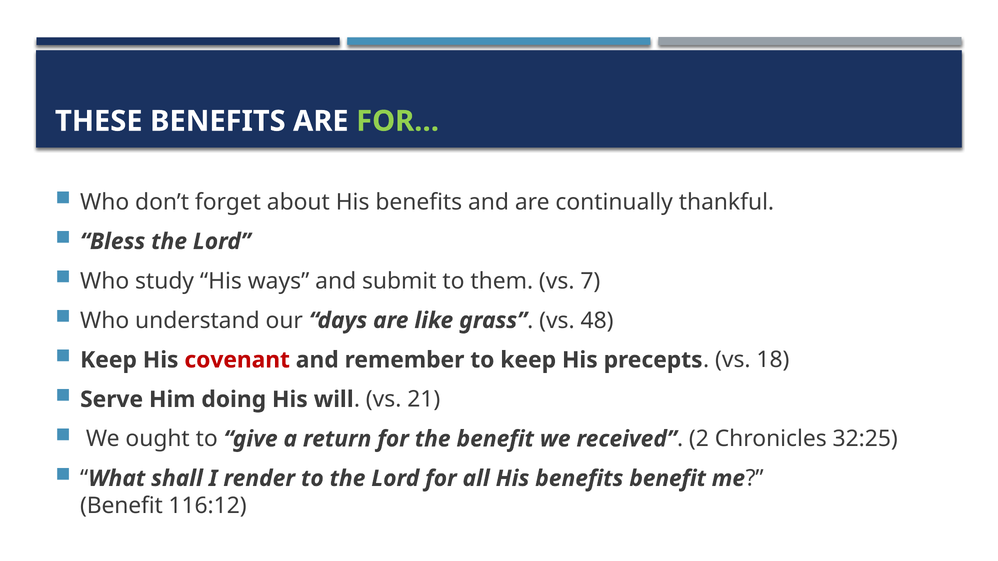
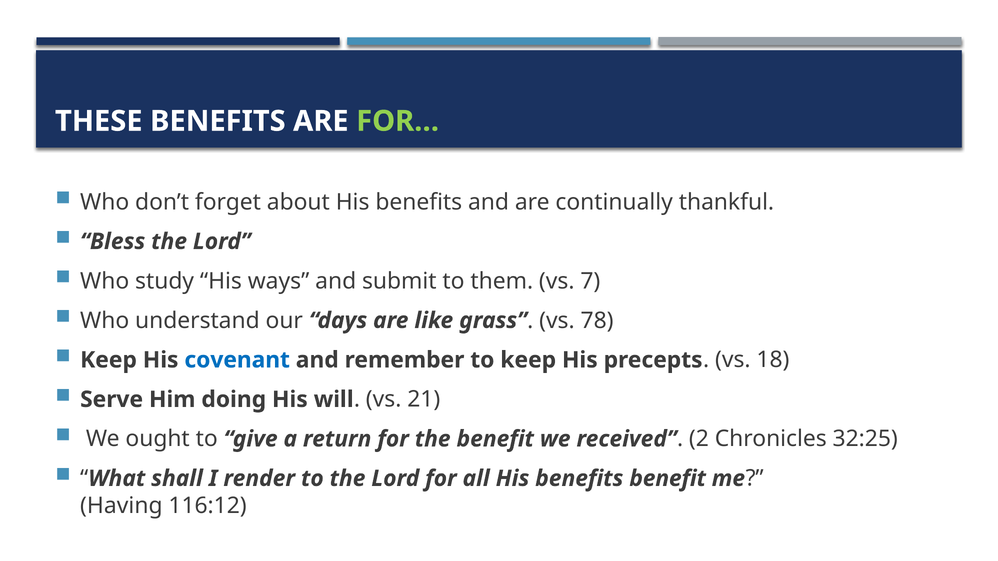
48: 48 -> 78 (597, 321)
covenant colour: red -> blue (237, 360)
Benefit: Benefit -> Having (121, 506)
